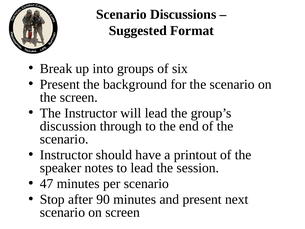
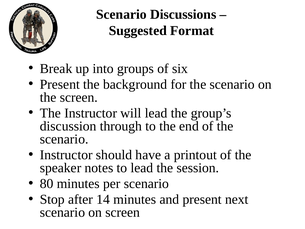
47: 47 -> 80 (47, 183)
90: 90 -> 14 (103, 199)
